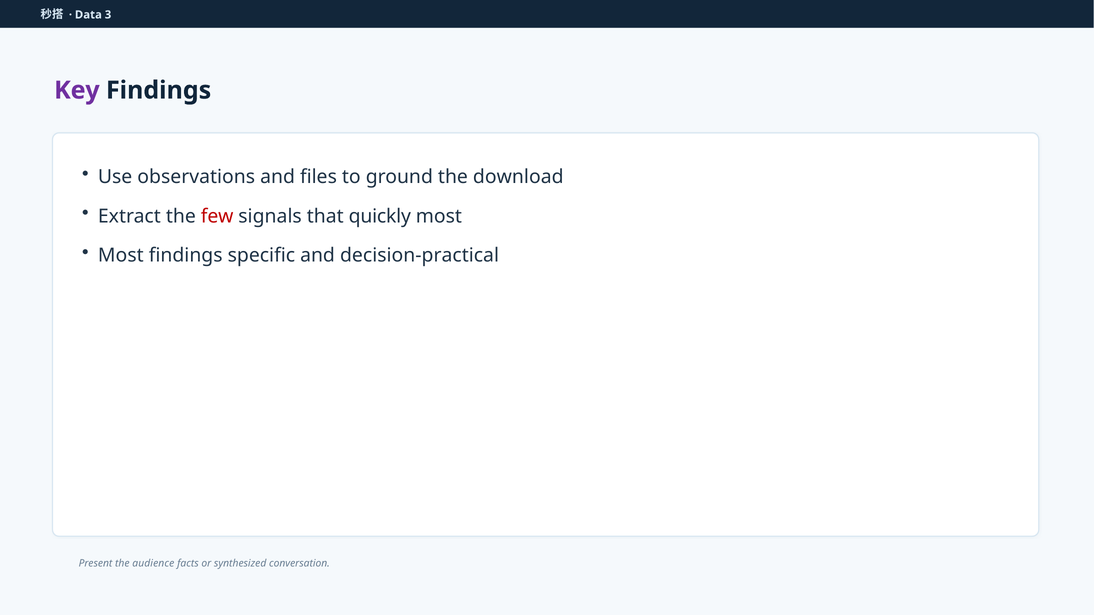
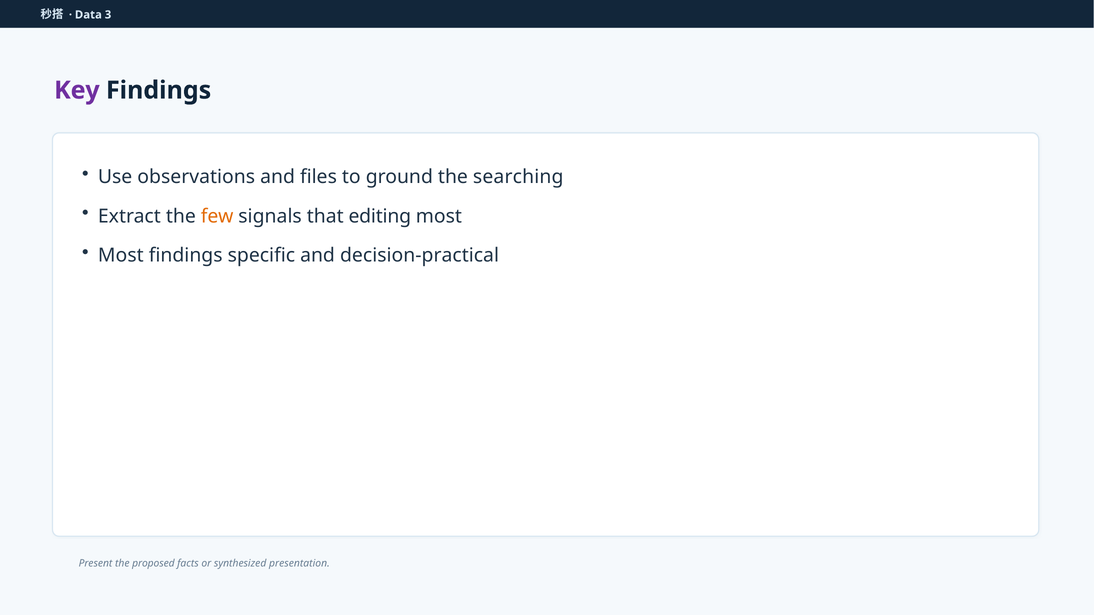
download: download -> searching (518, 177)
few colour: red -> orange (217, 216)
quickly: quickly -> editing (380, 216)
audience: audience -> proposed (153, 564)
conversation: conversation -> presentation (299, 564)
